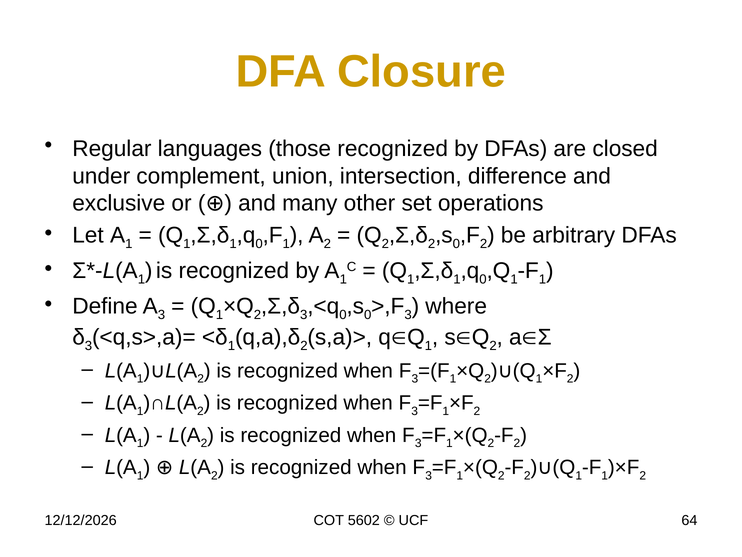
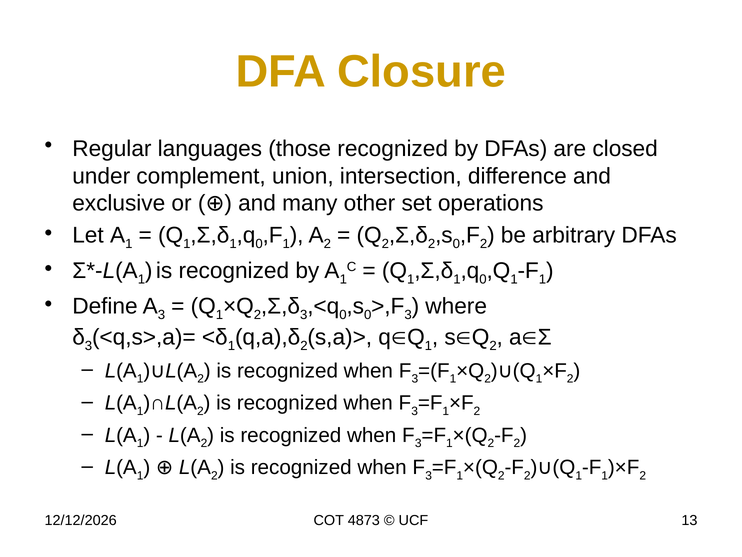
5602: 5602 -> 4873 (364, 520)
64: 64 -> 13 (689, 520)
